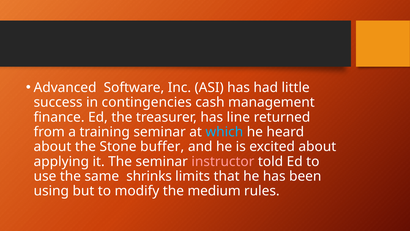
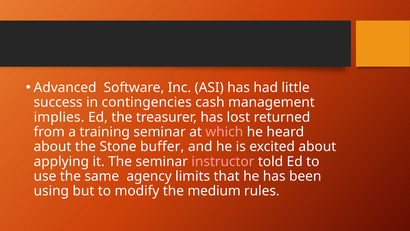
finance: finance -> implies (59, 117)
line: line -> lost (238, 117)
which colour: light blue -> pink (224, 132)
shrinks: shrinks -> agency (149, 176)
